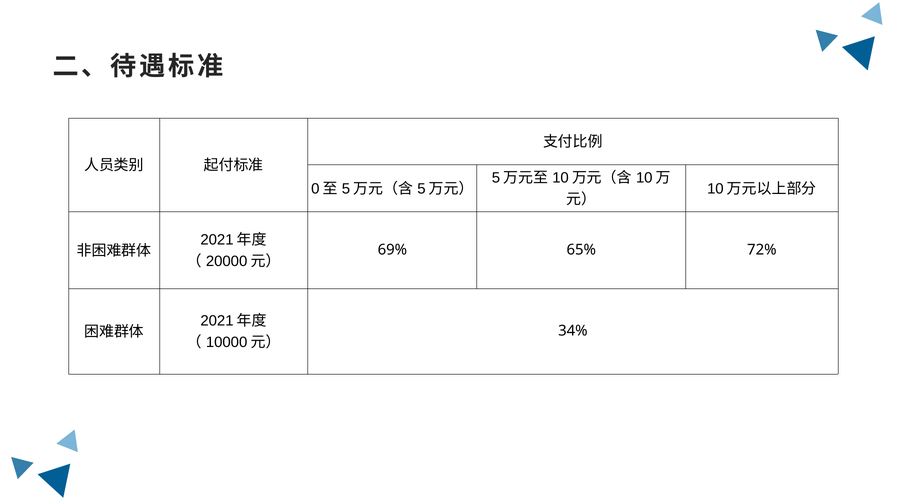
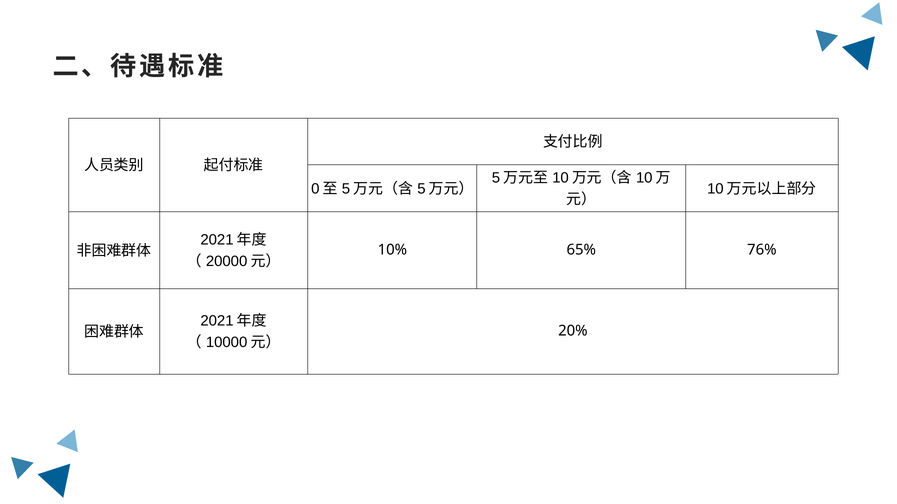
69%: 69% -> 10% (392, 250)
72%: 72% -> 76% (762, 250)
34%: 34% -> 20% (573, 331)
